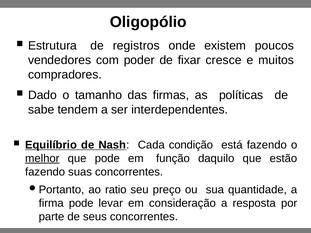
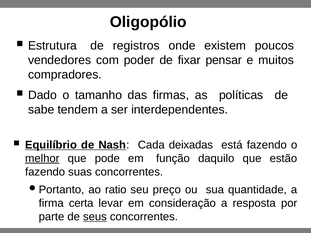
cresce: cresce -> pensar (224, 60)
condição: condição -> deixadas (191, 145)
firma pode: pode -> certa (81, 203)
seus underline: none -> present (95, 217)
